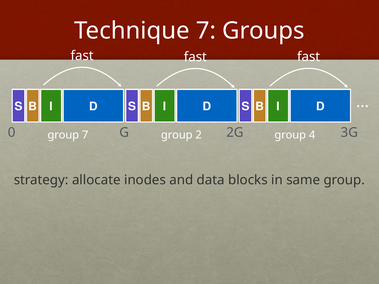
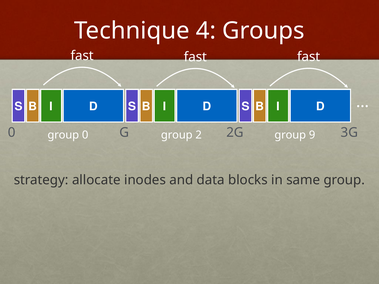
Technique 7: 7 -> 4 (206, 31)
group 7: 7 -> 0 (85, 135)
4: 4 -> 9 (312, 135)
